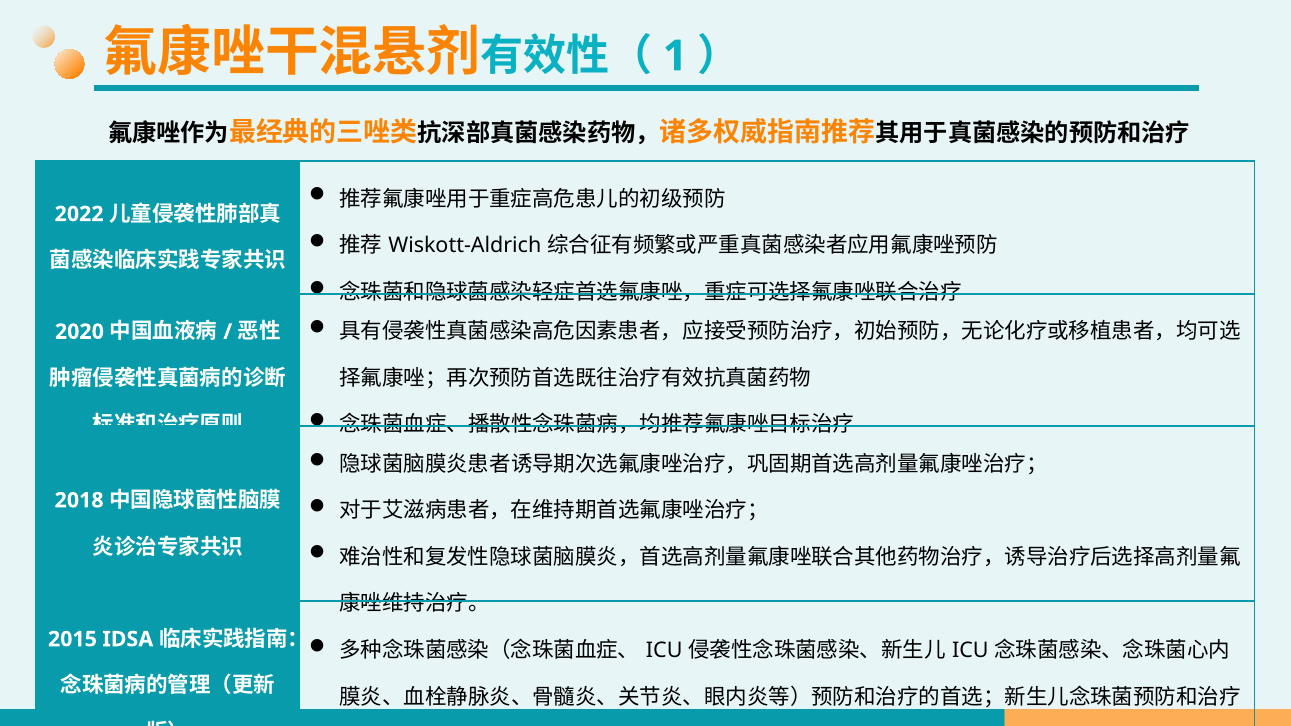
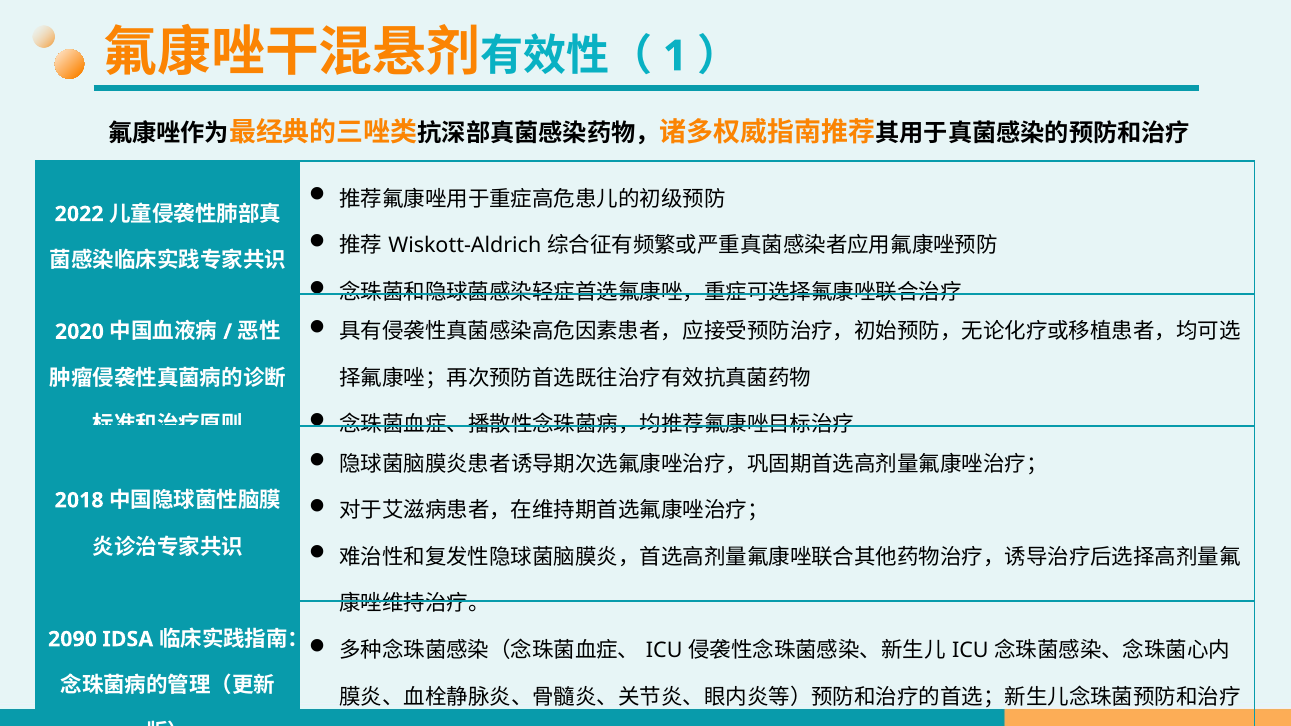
2015: 2015 -> 2090 (72, 639)
